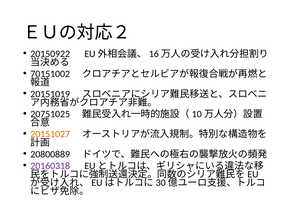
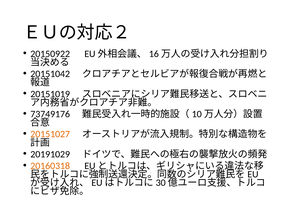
70151002: 70151002 -> 20151042 (50, 74)
20751025: 20751025 -> 73749176 (50, 114)
20800889: 20800889 -> 20191029 (50, 155)
20160318 colour: purple -> orange (50, 166)
